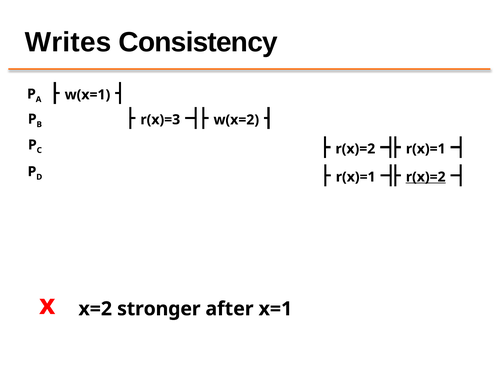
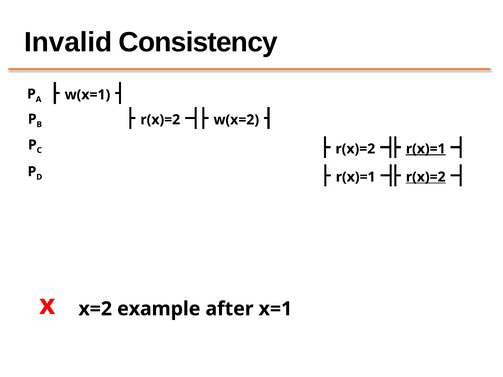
Writes: Writes -> Invalid (68, 42)
r(x)=3: r(x)=3 -> r(x)=2 (160, 120)
r(x)=1 underline: none -> present (426, 149)
stronger: stronger -> example (159, 309)
